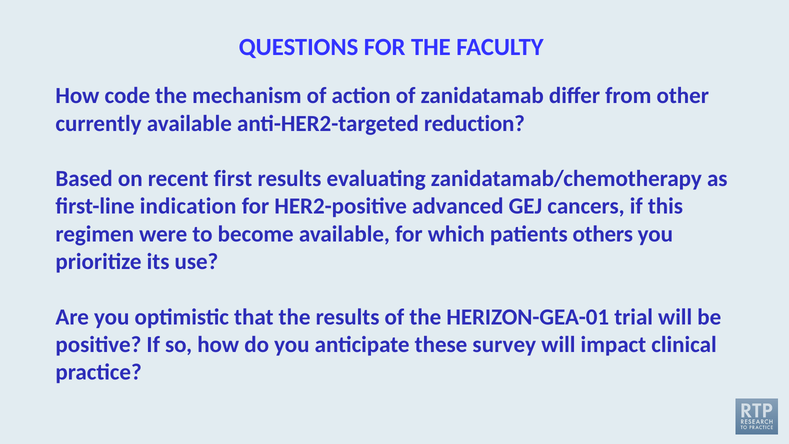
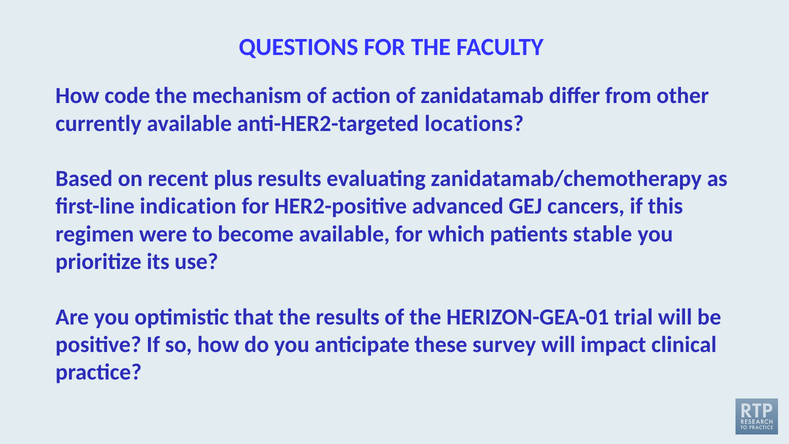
reduction: reduction -> locations (474, 123)
first: first -> plus (233, 179)
others: others -> stable (603, 234)
